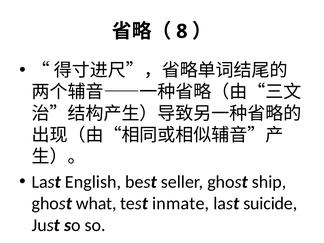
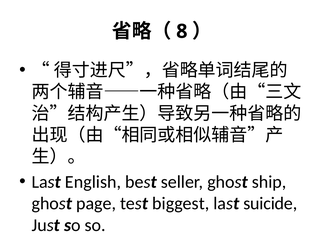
what: what -> page (96, 204)
inmate: inmate -> biggest (181, 204)
